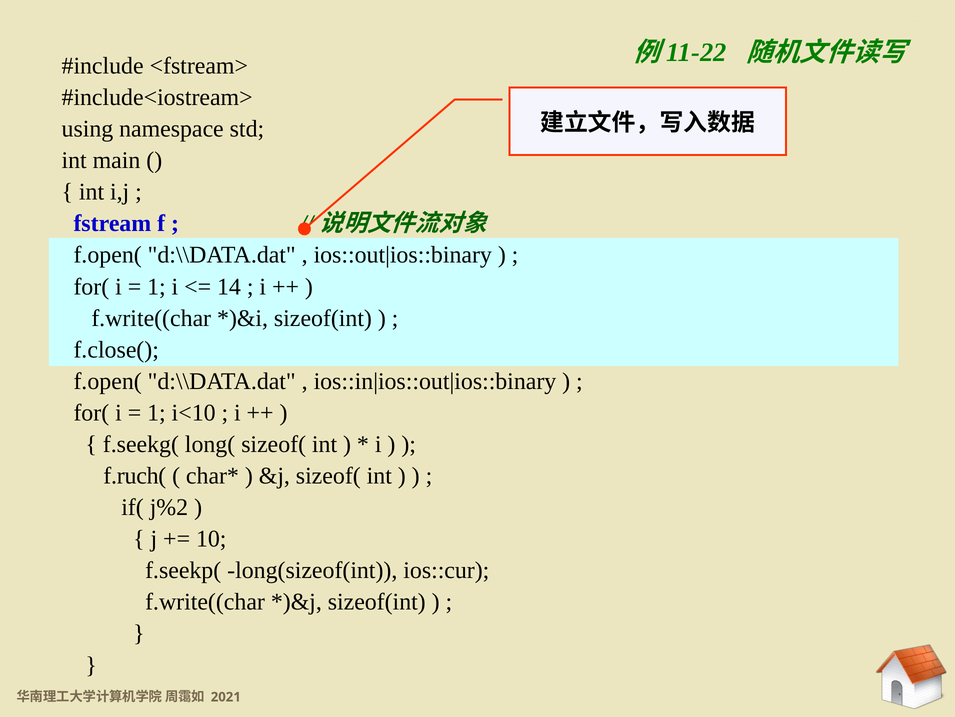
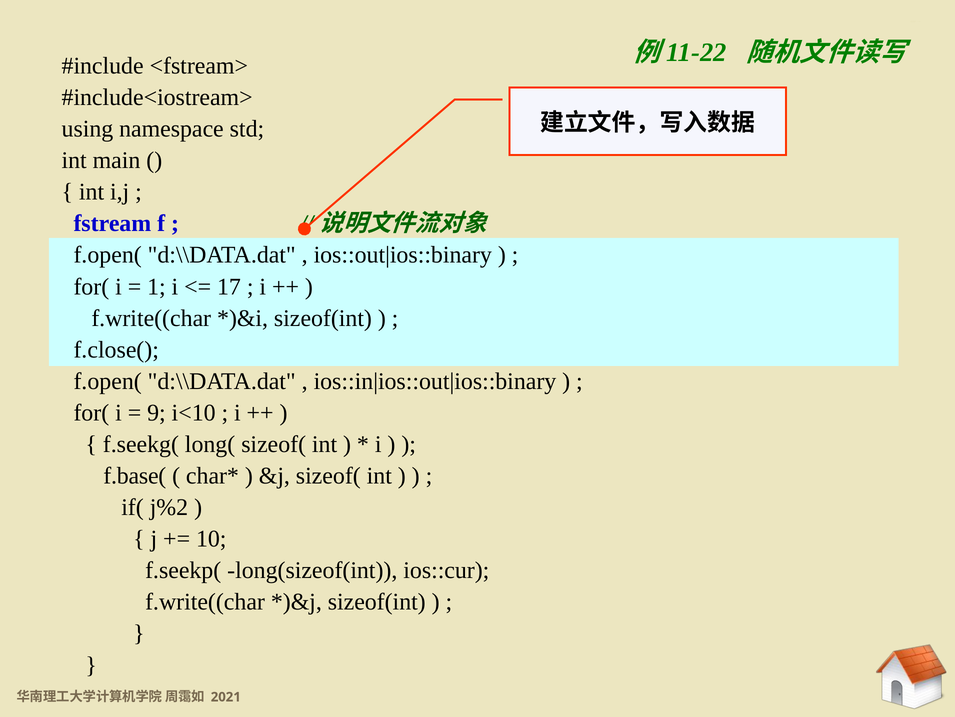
14: 14 -> 17 (229, 286)
1: 1 -> 9 (156, 412)
f.ruch(: f.ruch( -> f.base( (135, 475)
